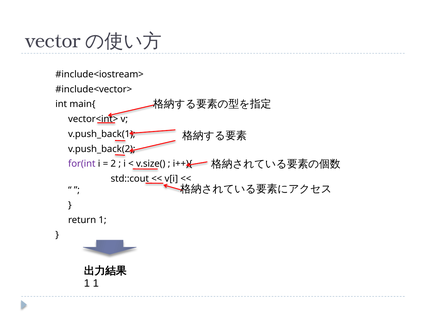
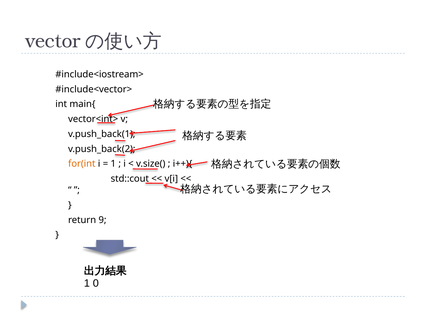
for(int colour: purple -> orange (82, 164)
2: 2 -> 1 (113, 164)
return 1: 1 -> 9 (103, 220)
1 1: 1 -> 0 (96, 283)
